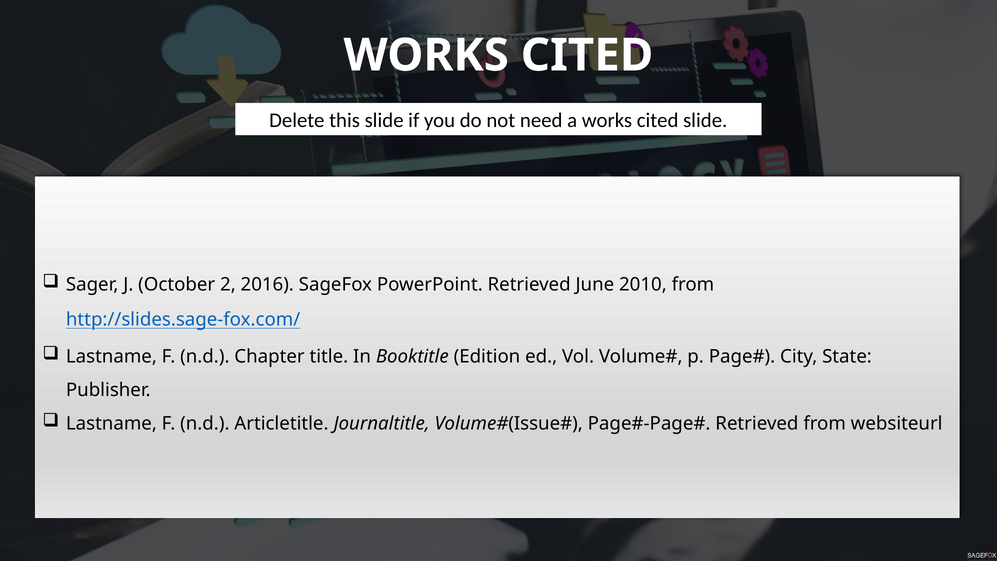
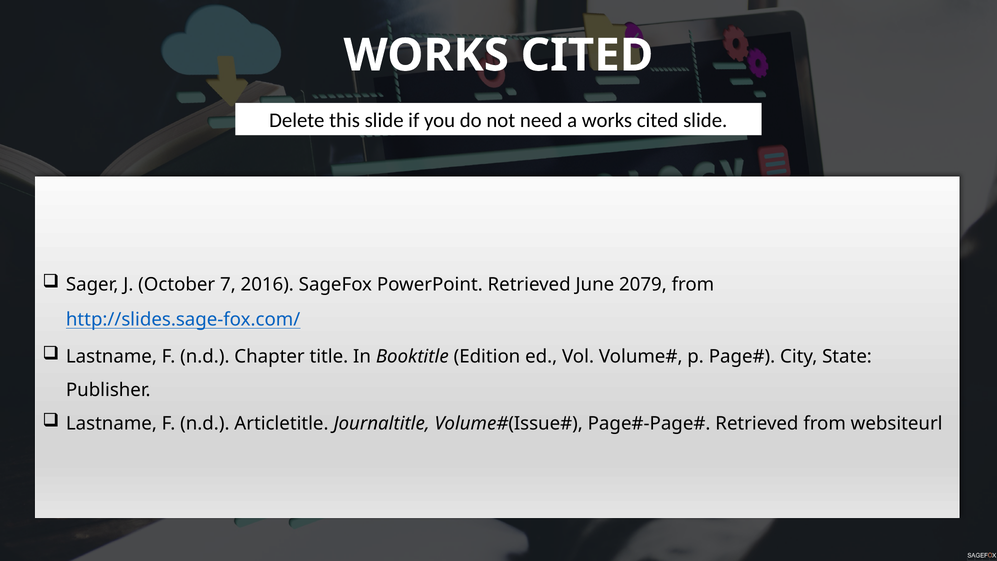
2: 2 -> 7 (228, 285)
2010: 2010 -> 2079 (643, 285)
